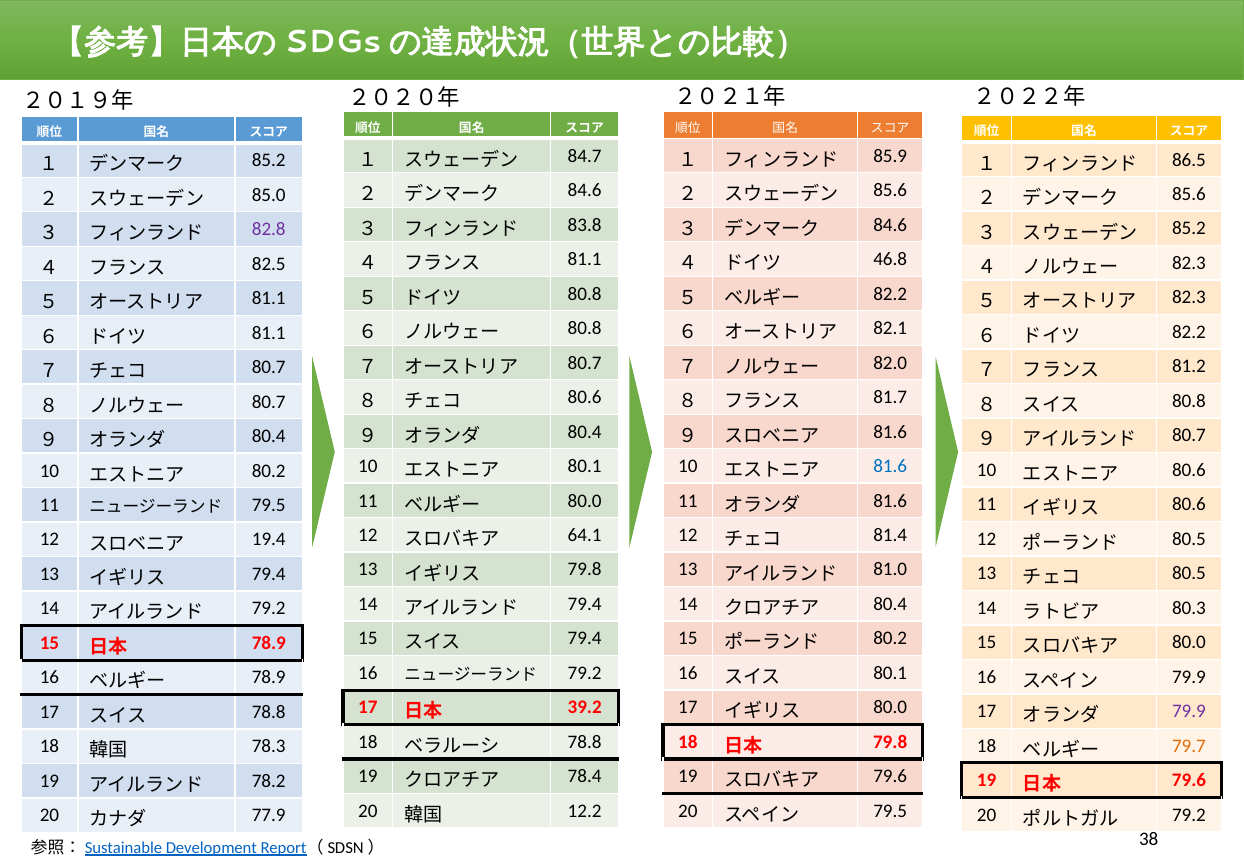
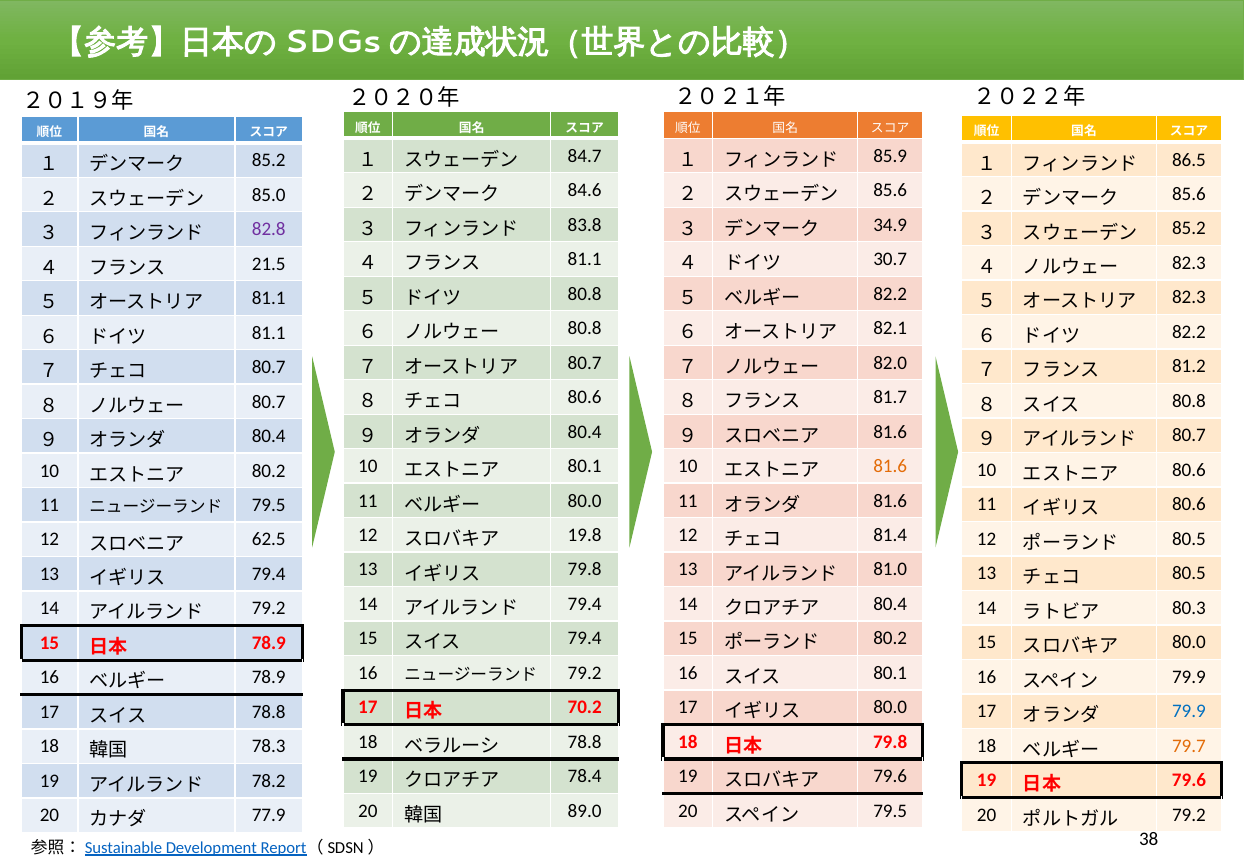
84.6: 84.6 -> 34.9 (890, 225)
46.8: 46.8 -> 30.7 (890, 259)
82.5: 82.5 -> 21.5 (269, 264)
81.6 colour: blue -> orange (890, 466)
64.1: 64.1 -> 19.8 (585, 535)
19.4: 19.4 -> 62.5 (269, 540)
39.2: 39.2 -> 70.2 (585, 708)
79.9 colour: purple -> blue (1189, 712)
12.2: 12.2 -> 89.0 (585, 811)
